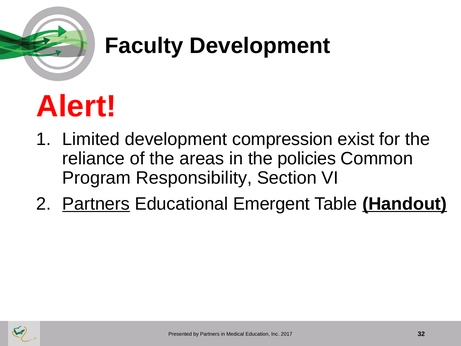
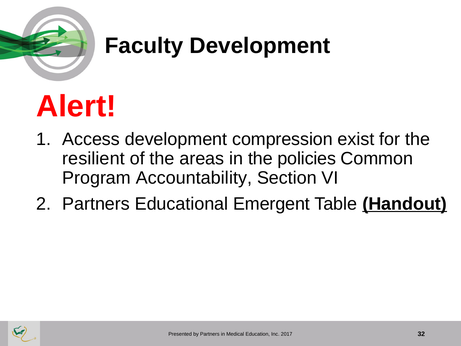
Limited: Limited -> Access (91, 139)
reliance: reliance -> resilient (93, 158)
Responsibility: Responsibility -> Accountability (194, 178)
Partners underline: present -> none (96, 204)
